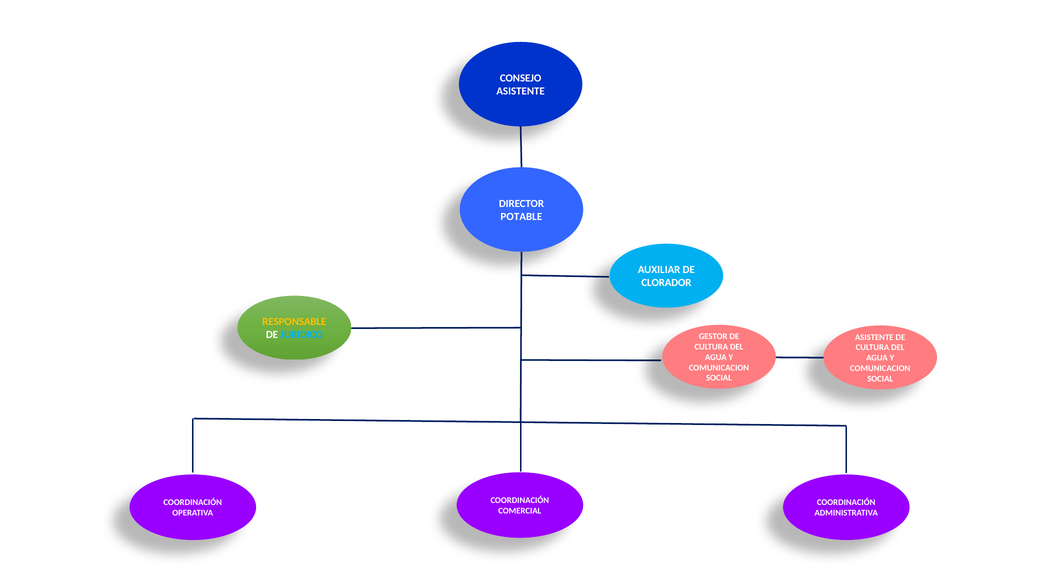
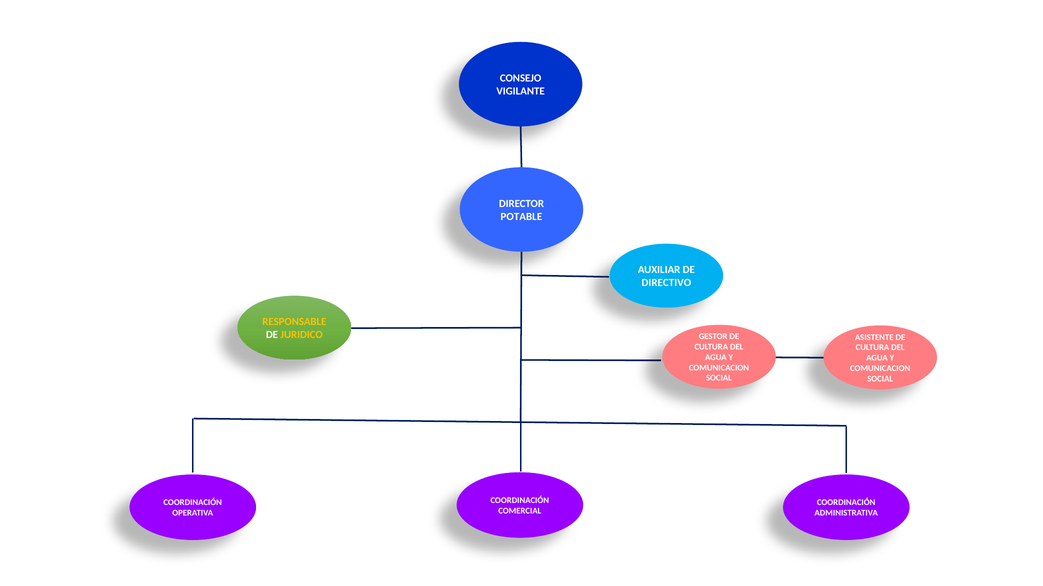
ASISTENTE: ASISTENTE -> VIGILANTE (521, 91)
CLORADOR: CLORADOR -> DIRECTIVO (666, 283)
JURIDICO colour: light blue -> yellow (302, 335)
